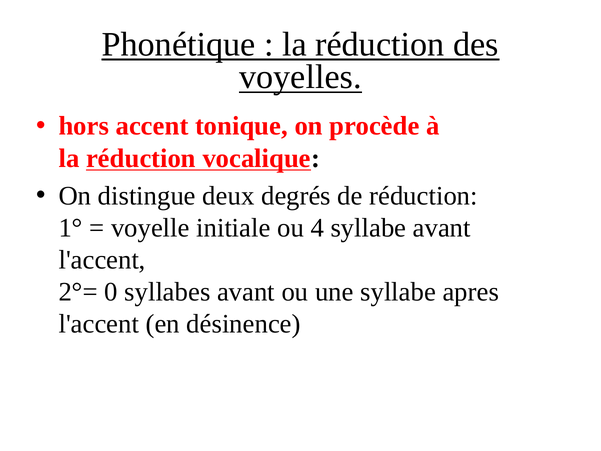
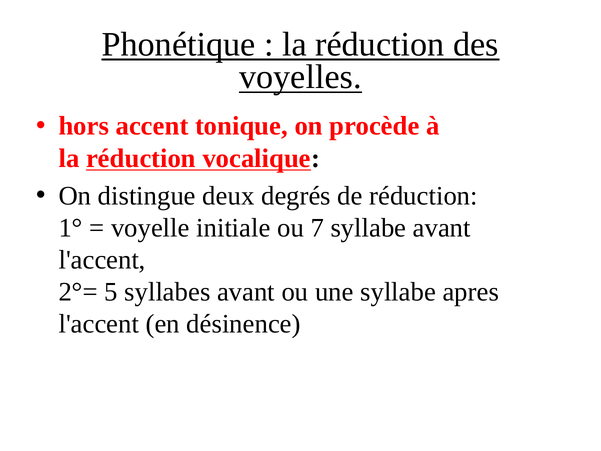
4: 4 -> 7 (317, 228)
0: 0 -> 5 (111, 292)
